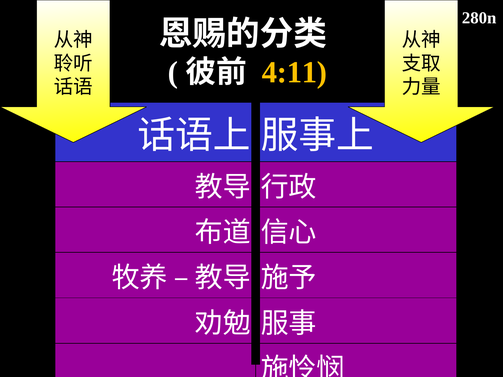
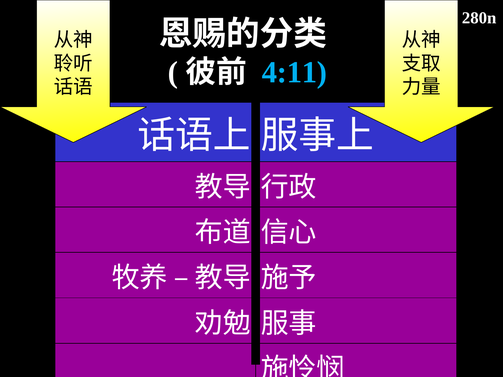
4:11 colour: yellow -> light blue (294, 73)
